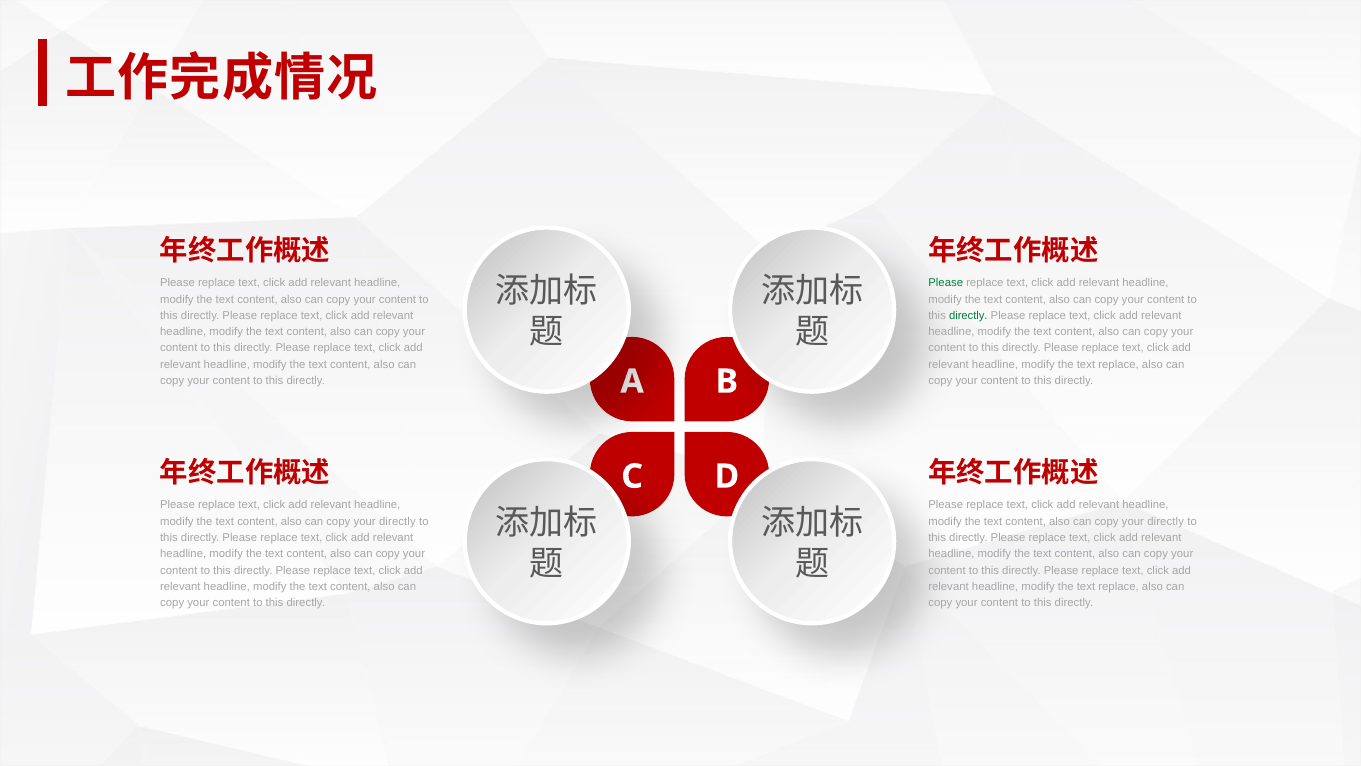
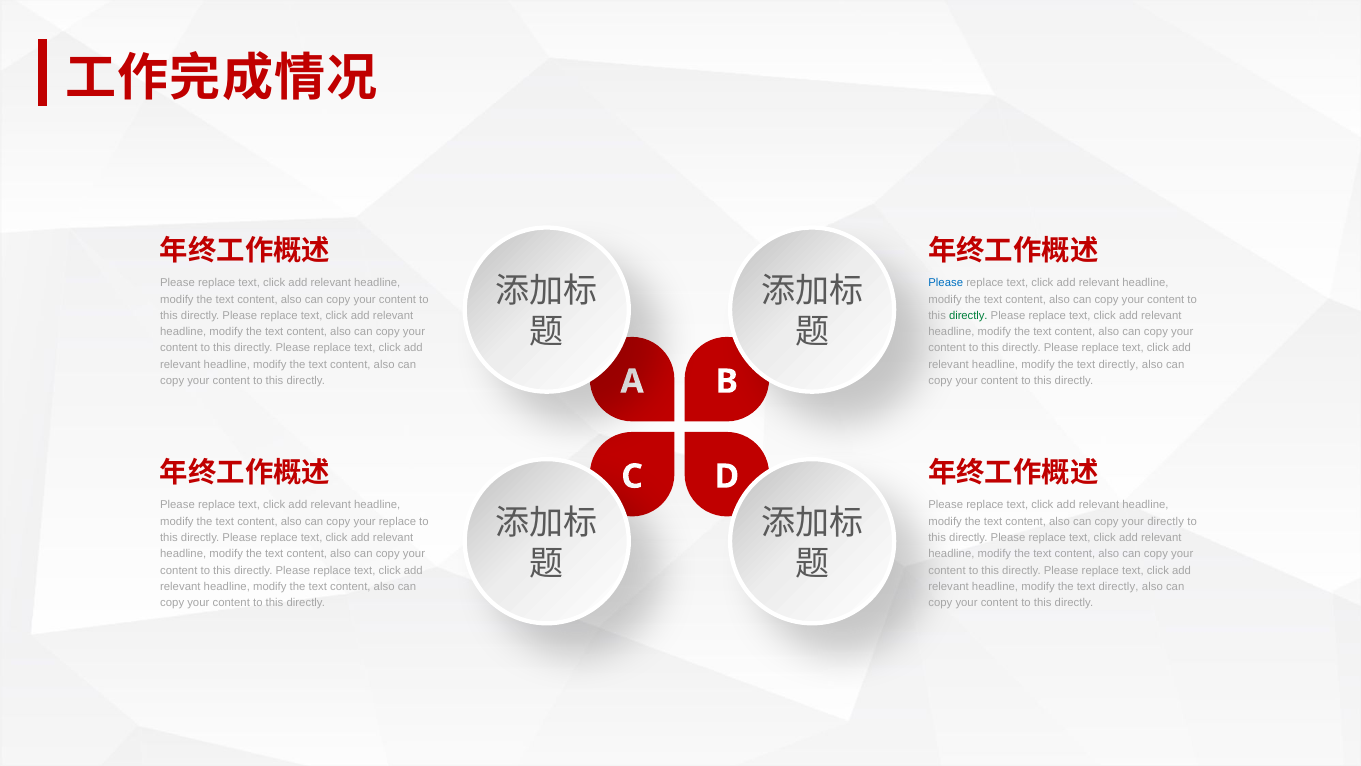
Please colour: green -> blue (946, 283)
replace: replace -> directly (1119, 364)
directly: directly -> replace (397, 521)
replace: replace -> directly (1119, 586)
